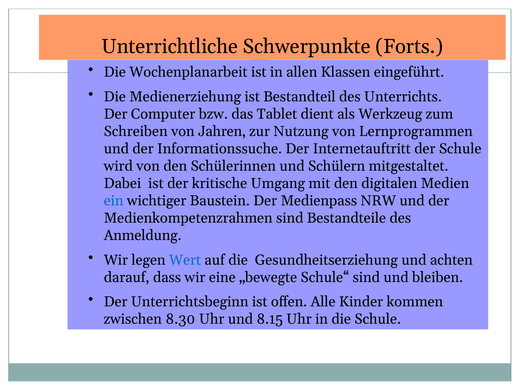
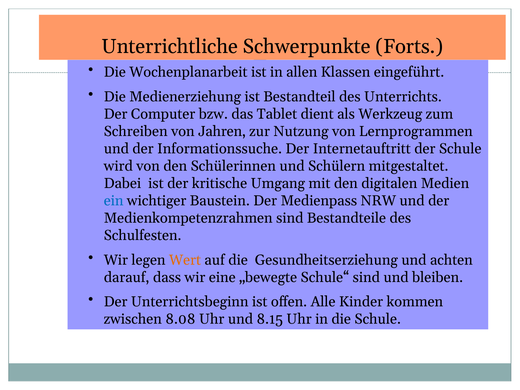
Anmeldung: Anmeldung -> Schulfesten (143, 235)
Wert colour: blue -> orange (185, 260)
8.30: 8.30 -> 8.08 (180, 319)
